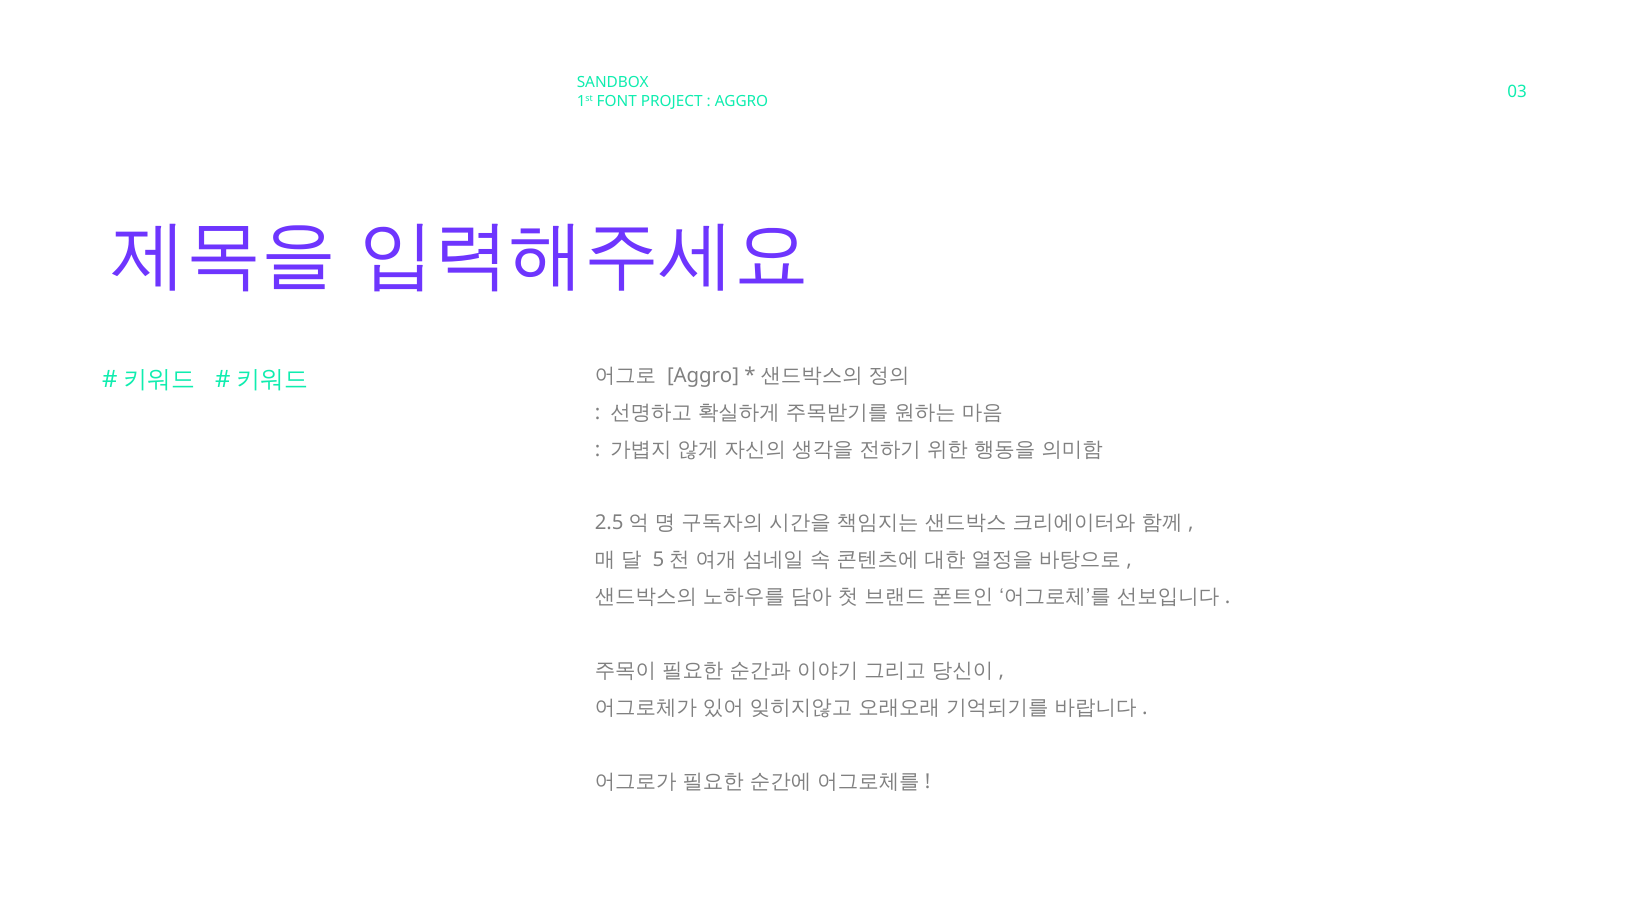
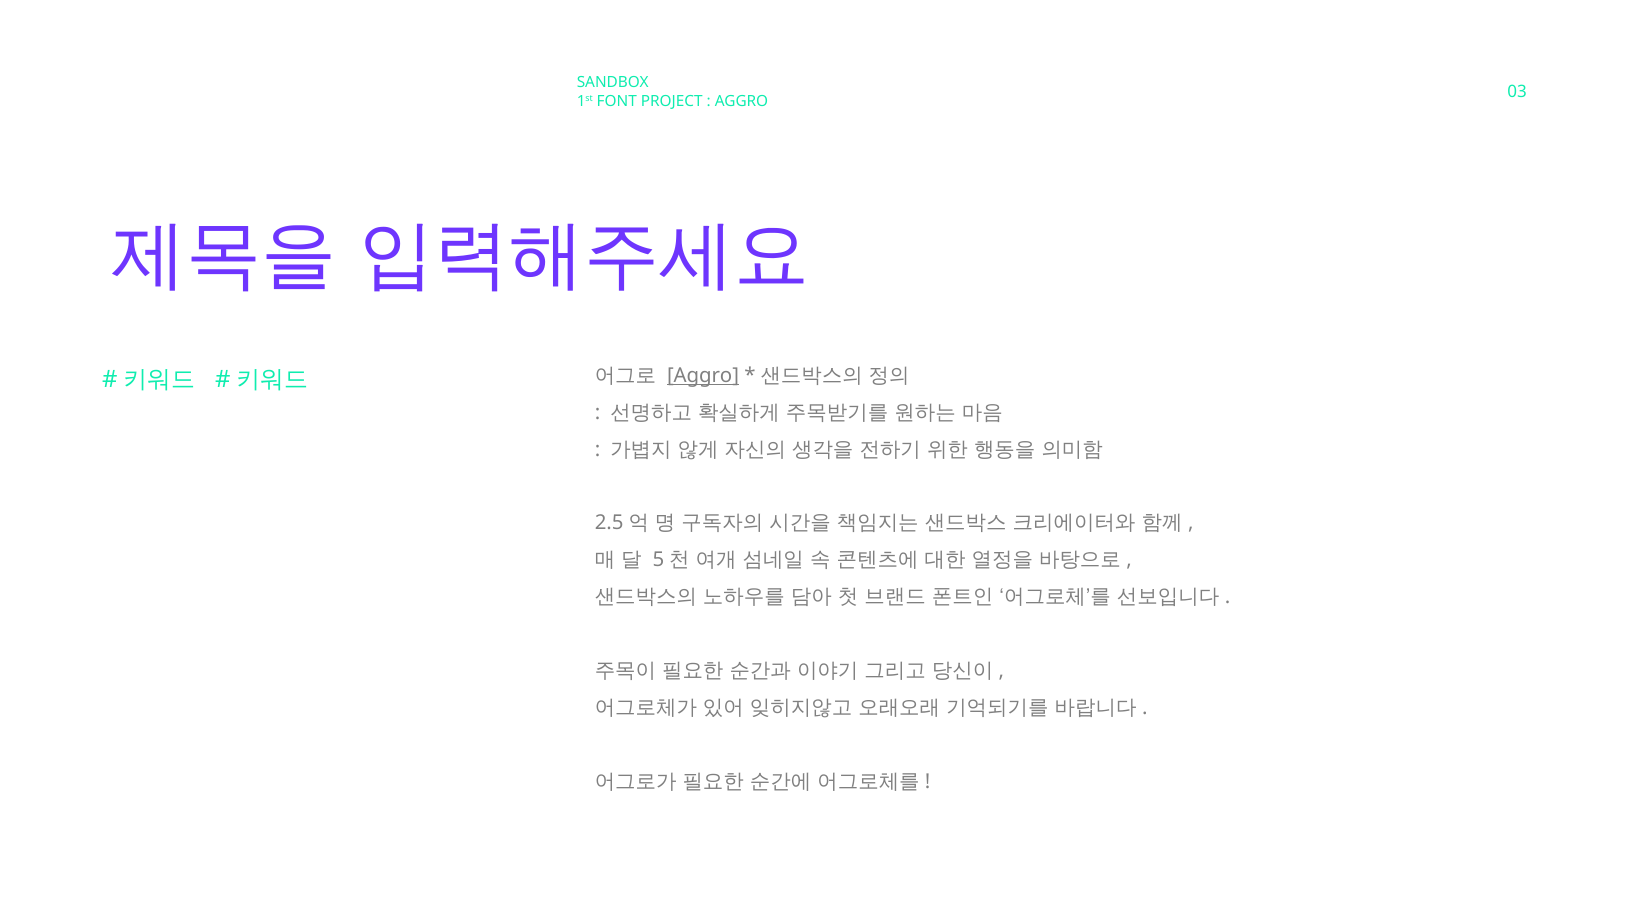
Aggro underline: none -> present (703, 375)
